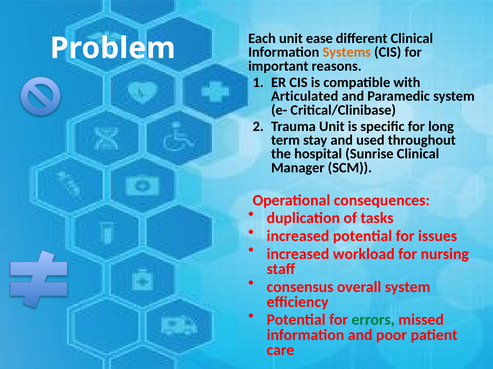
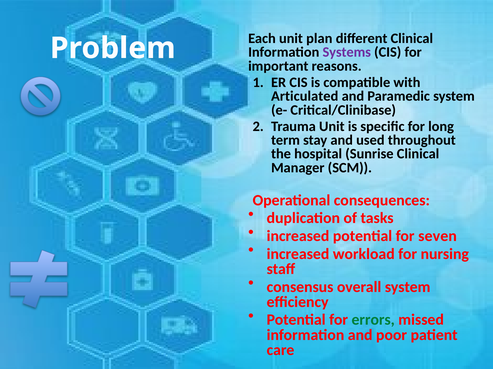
ease: ease -> plan (319, 39)
Systems colour: orange -> purple (347, 52)
issues: issues -> seven (438, 236)
